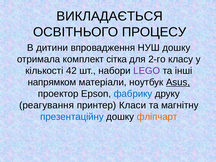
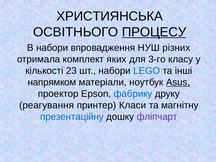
ВИКЛАДАЄТЬСЯ: ВИКЛАДАЄТЬСЯ -> ХРИСТИЯНСЬКА (110, 16)
ПРОЦЕСУ underline: none -> present (154, 32)
В дитини: дитини -> набори (52, 48)
НУШ дошку: дошку -> різних (176, 48)
сітка: сітка -> яких (117, 59)
2-го: 2-го -> 3-го (157, 59)
42: 42 -> 23 (71, 71)
LEGO colour: purple -> blue (147, 71)
фліпчарт colour: orange -> purple (157, 117)
